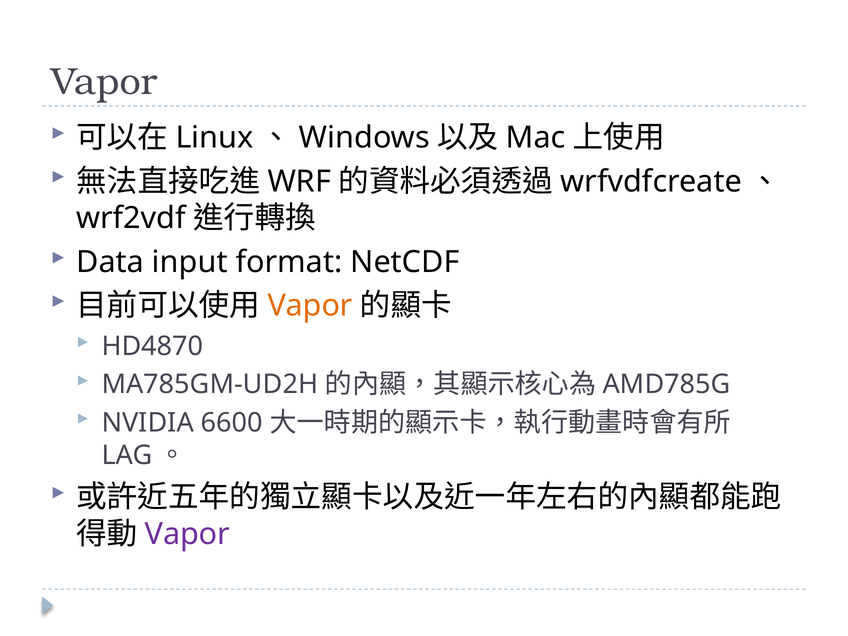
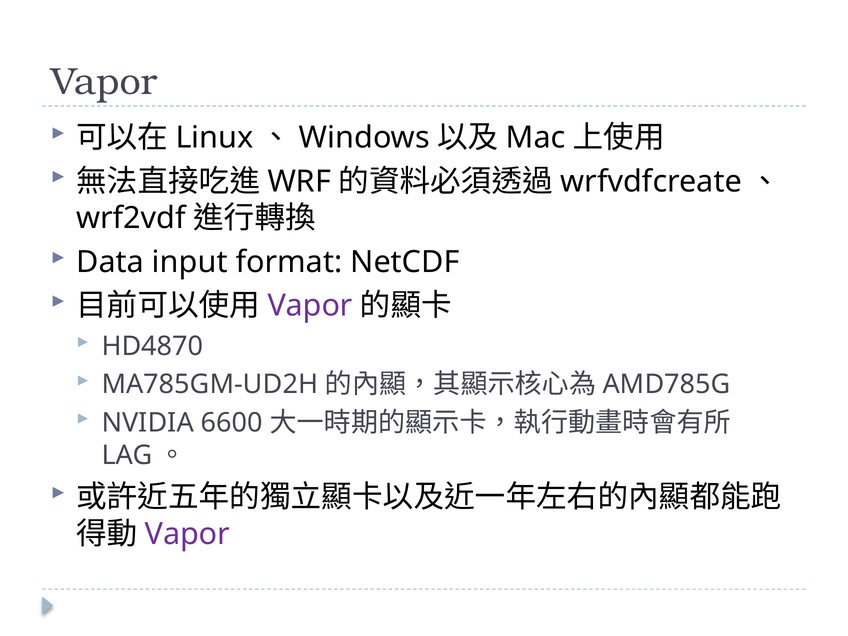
Vapor colour: orange -> purple (310, 306)
